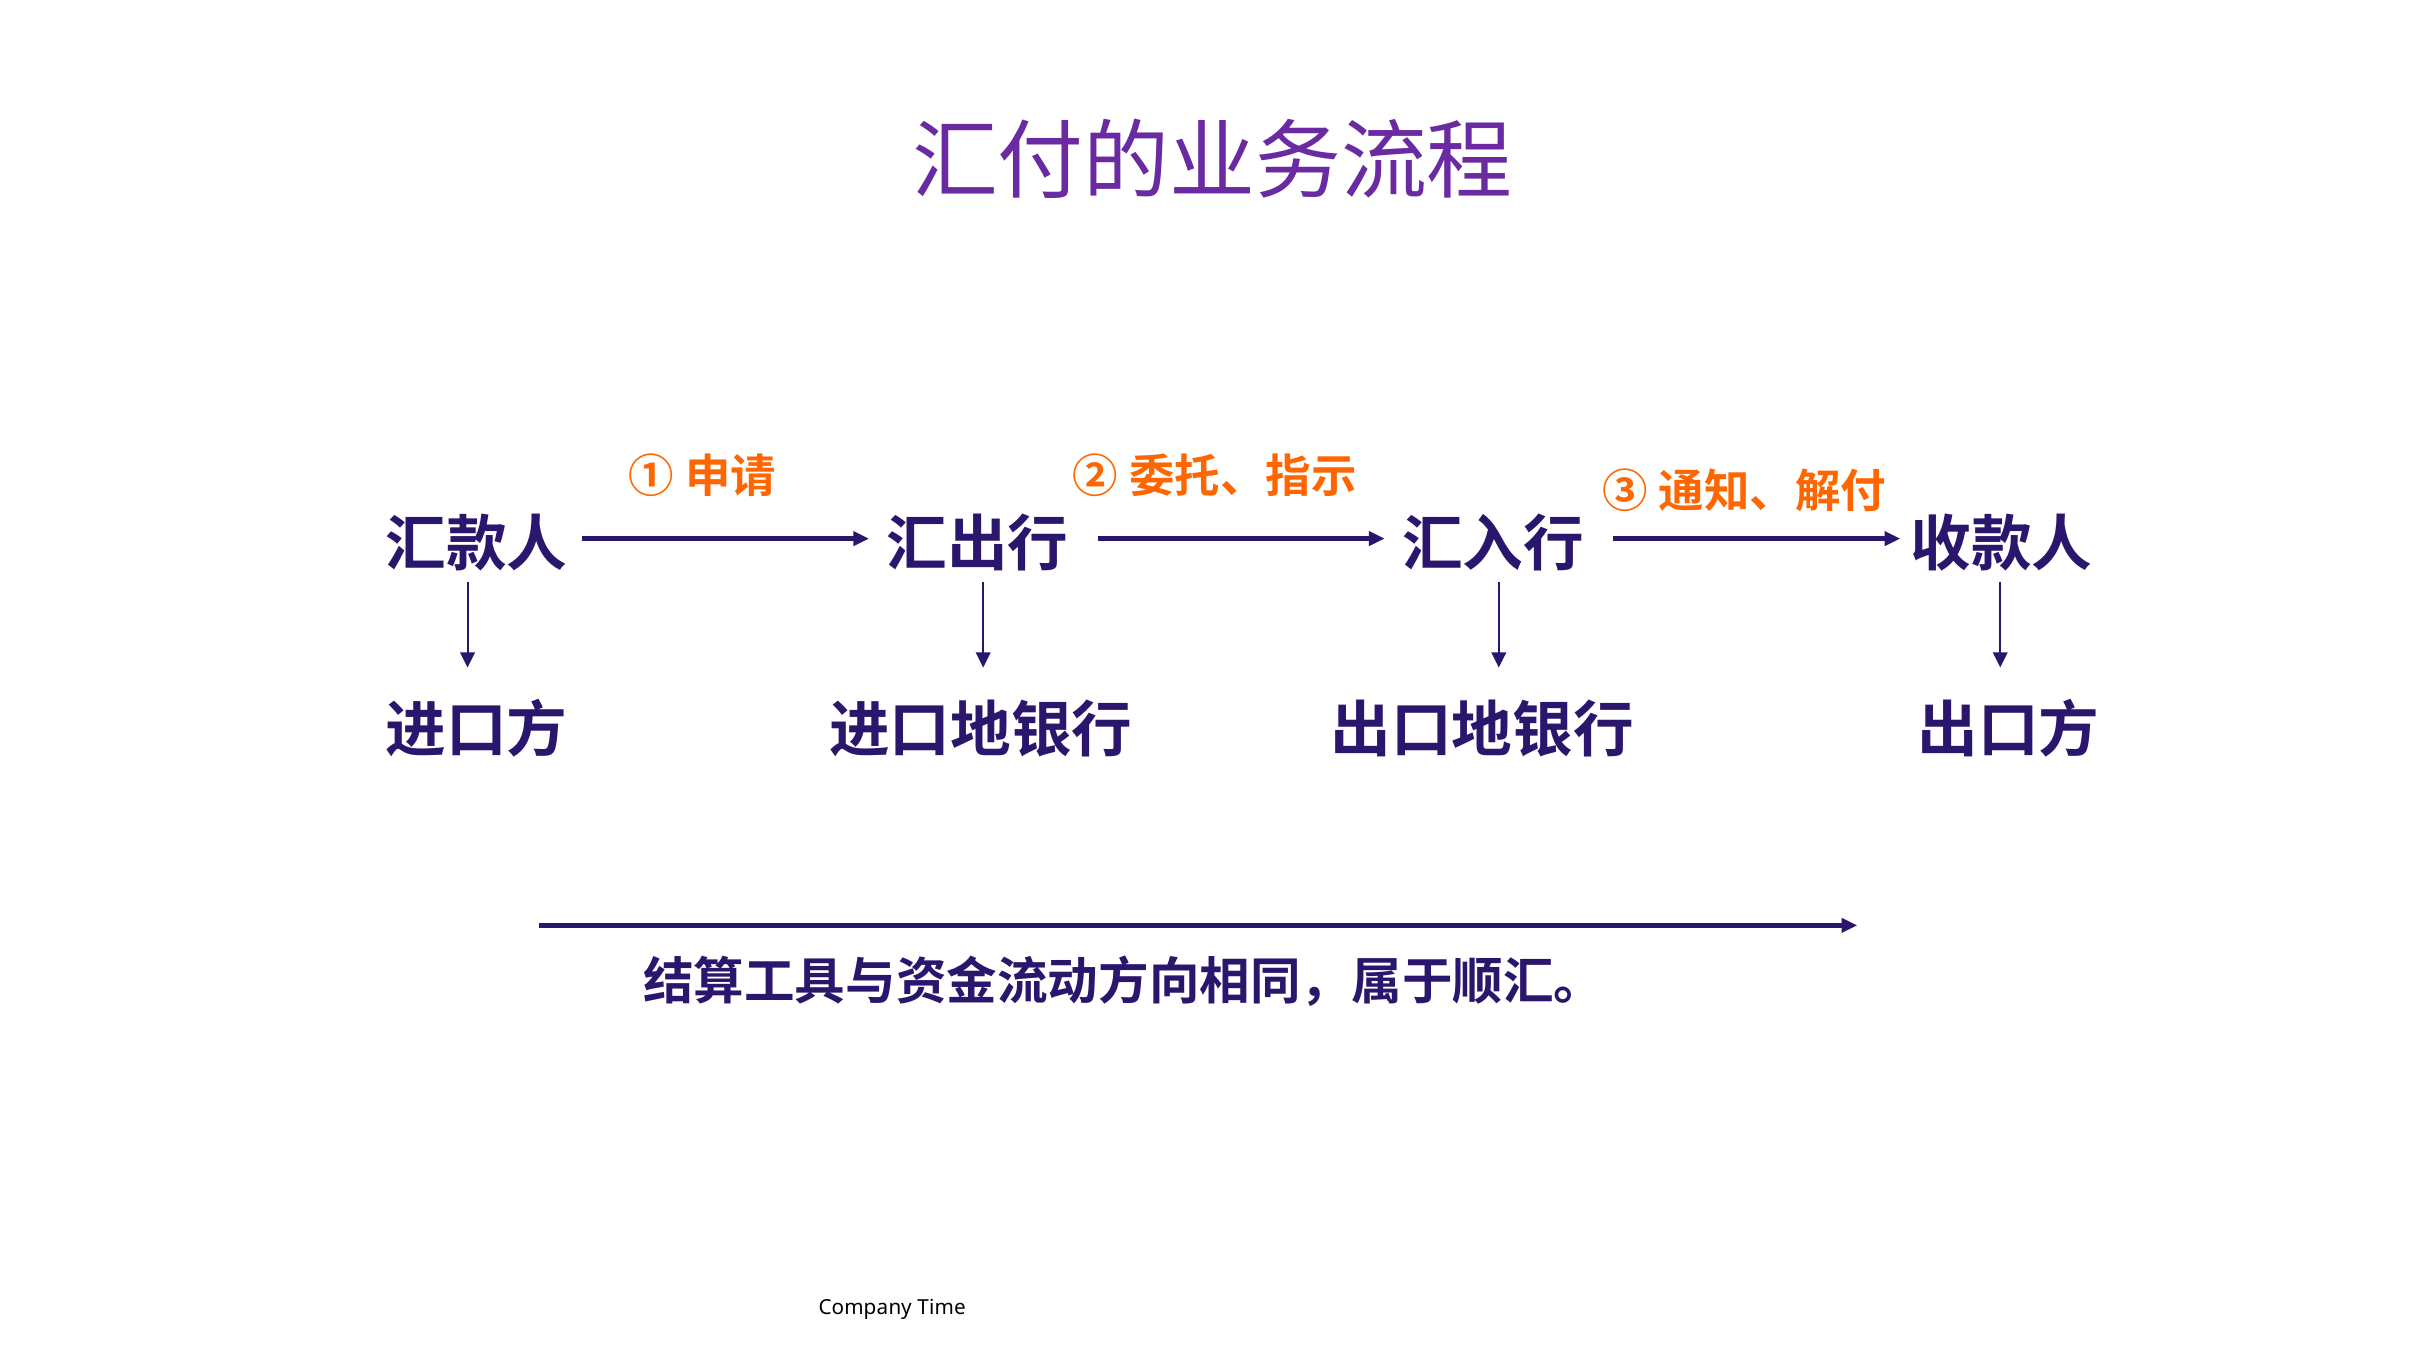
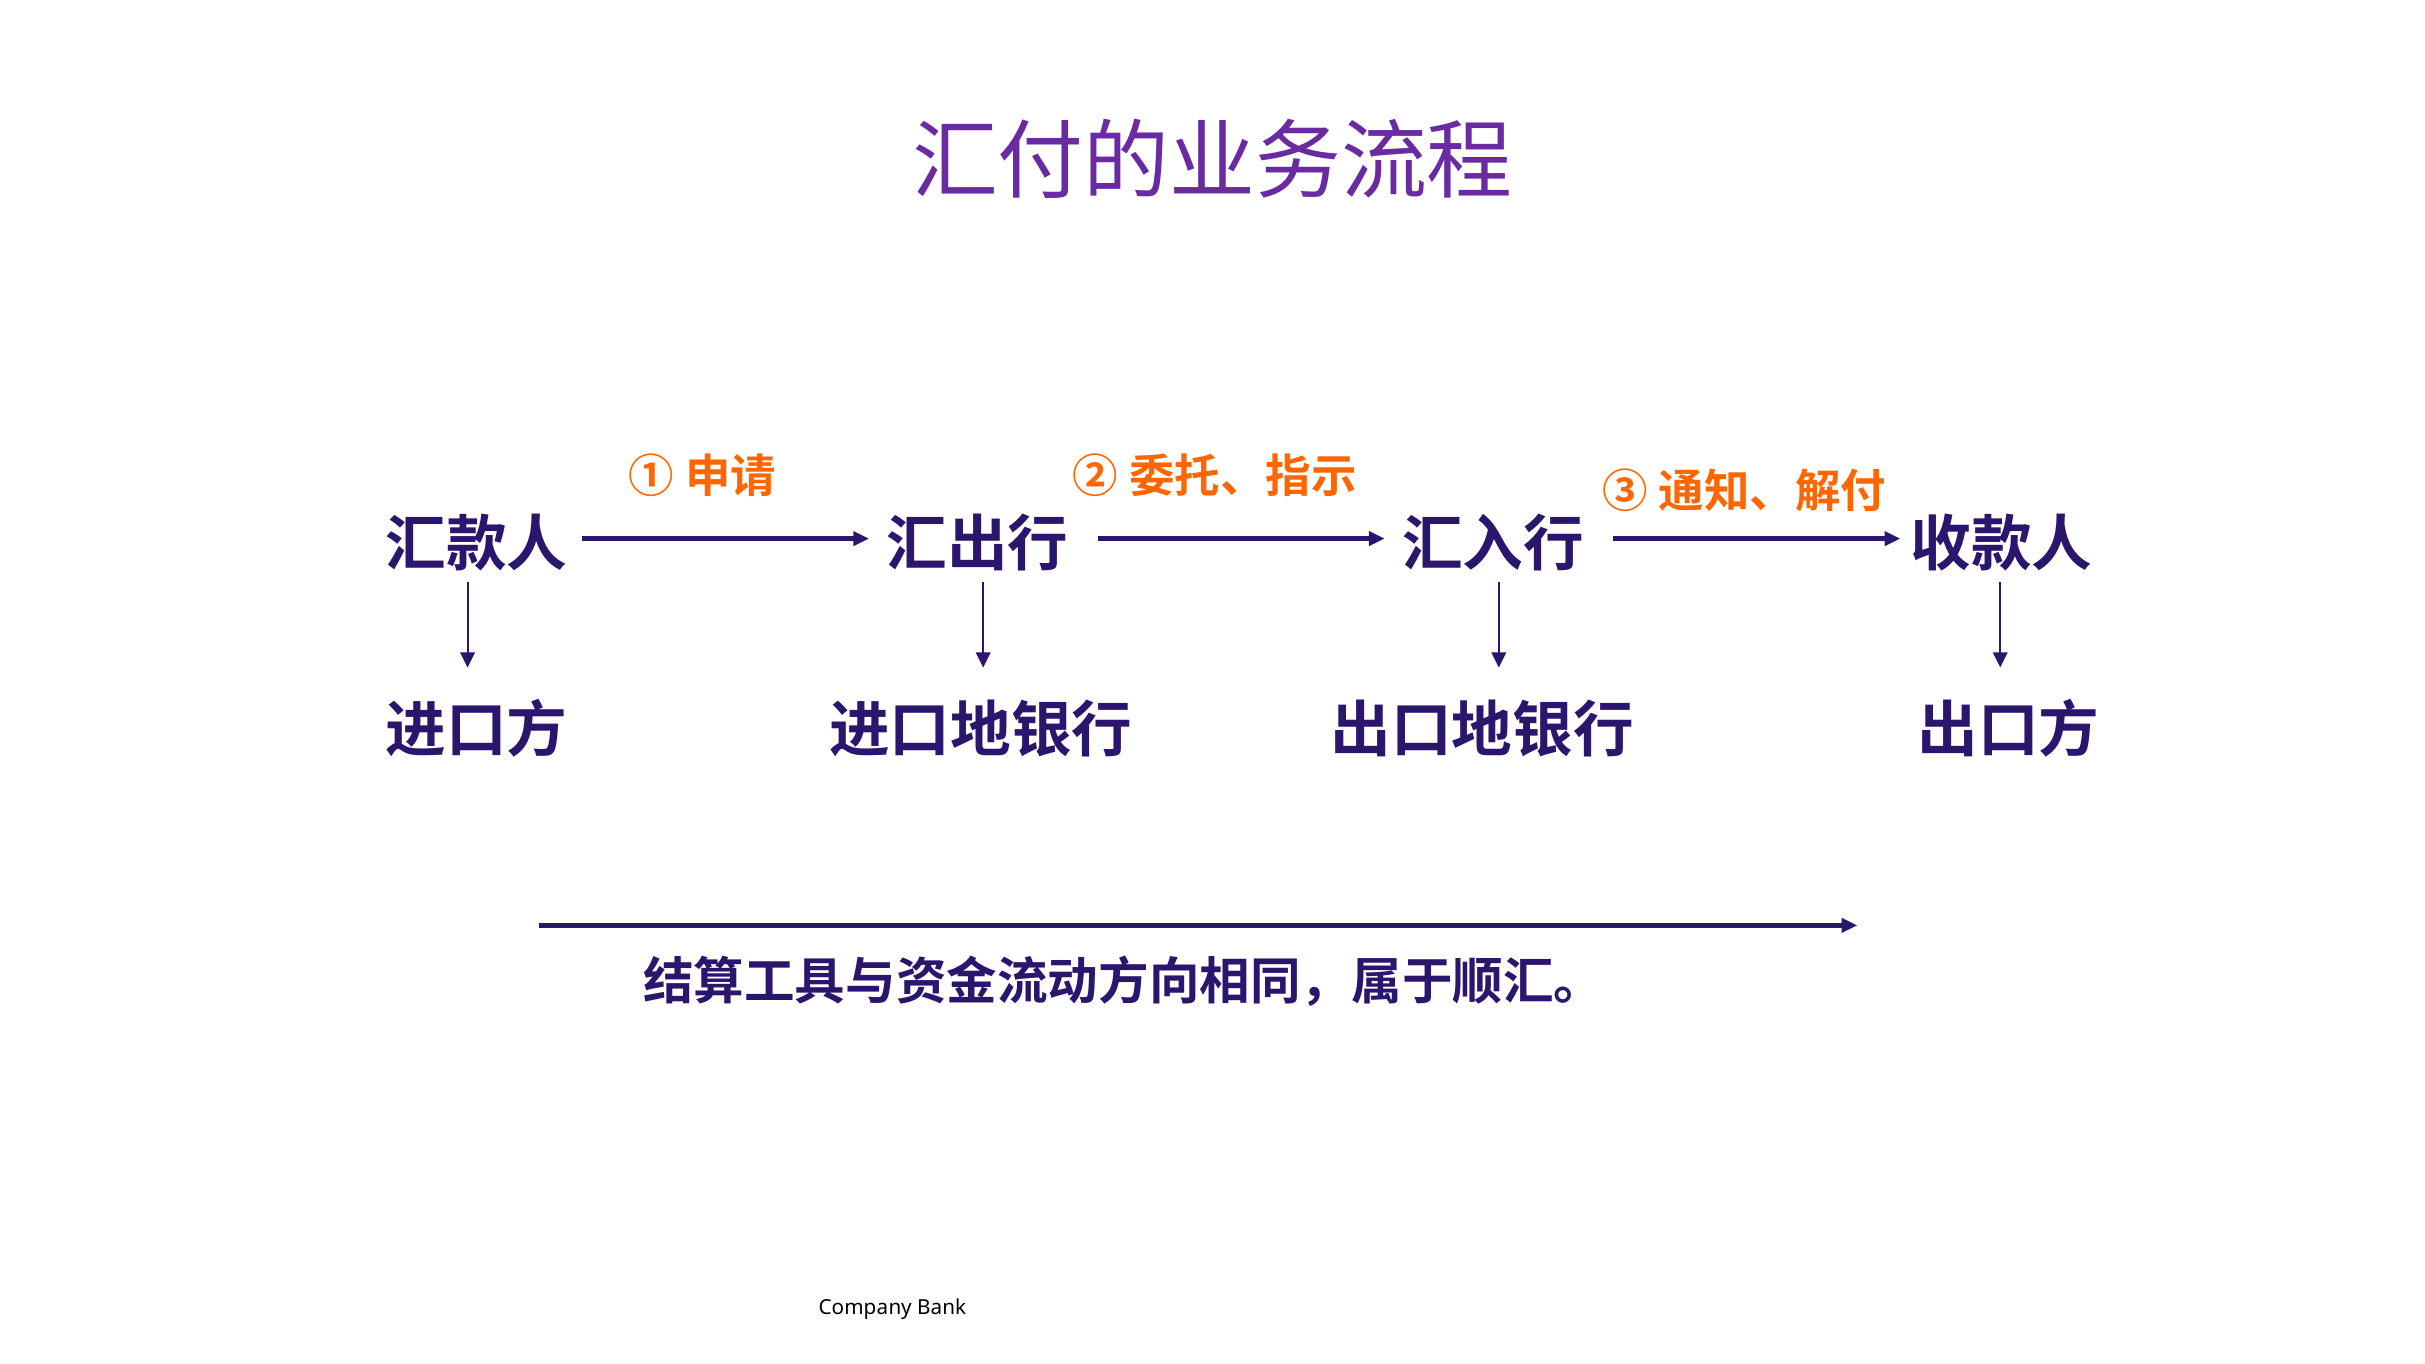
Time: Time -> Bank (942, 1308)
